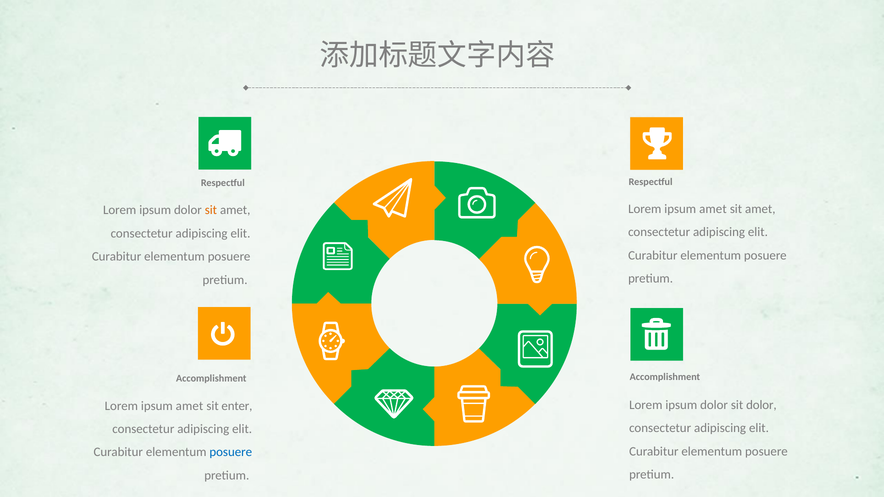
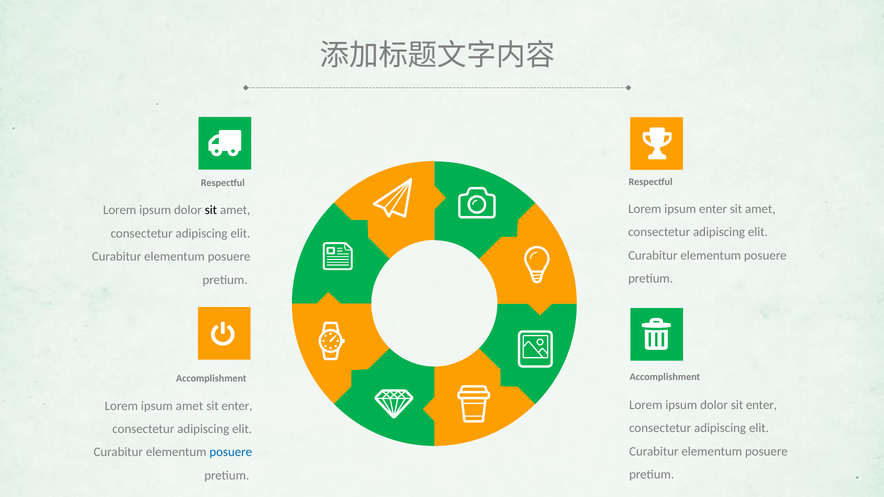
amet: amet -> enter (713, 209)
sit colour: orange -> black (211, 210)
dolor sit dolor: dolor -> enter (761, 405)
